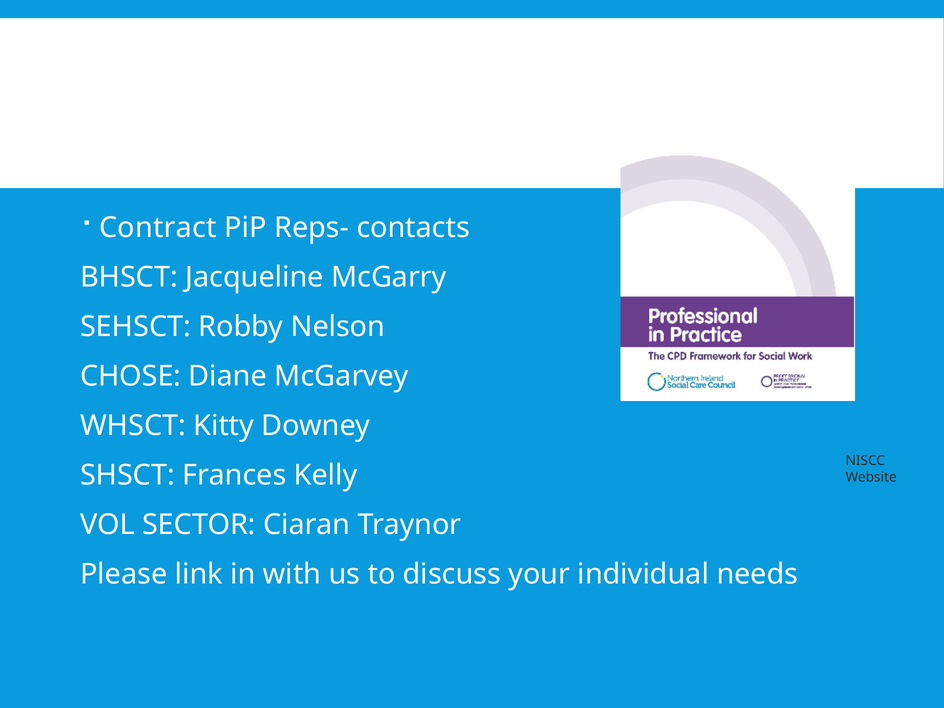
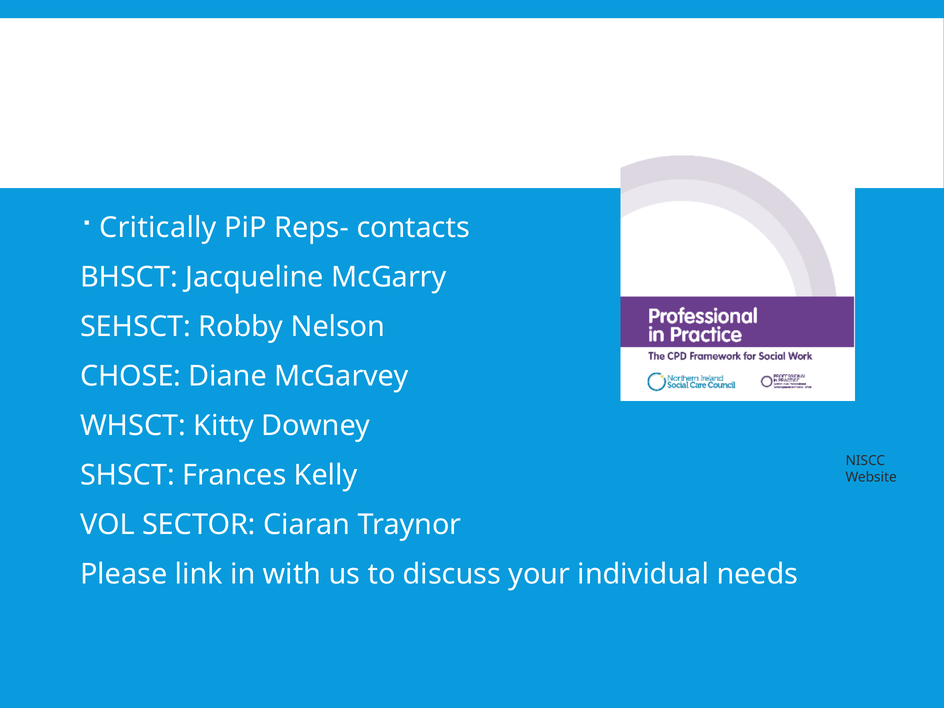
Contract: Contract -> Critically (158, 228)
